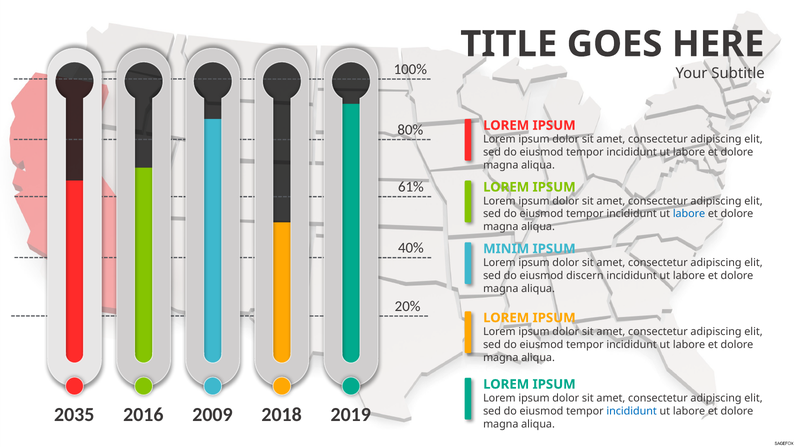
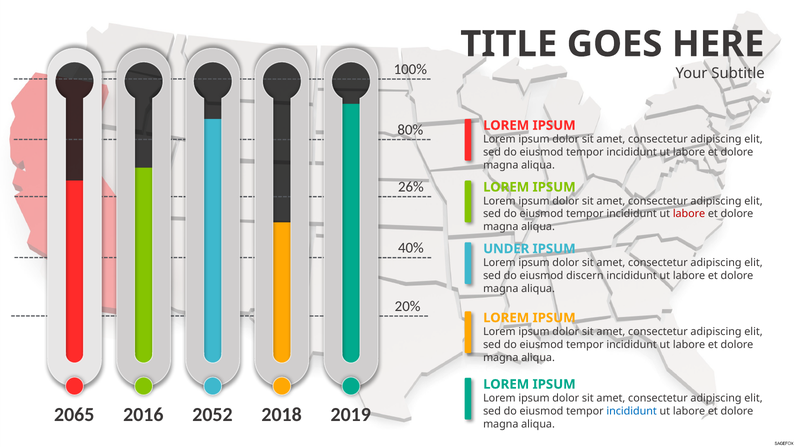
61%: 61% -> 26% (411, 187)
labore colour: blue -> red (689, 214)
MINIM: MINIM -> UNDER (506, 249)
2035: 2035 -> 2065 (74, 415)
2009: 2009 -> 2052 (212, 415)
